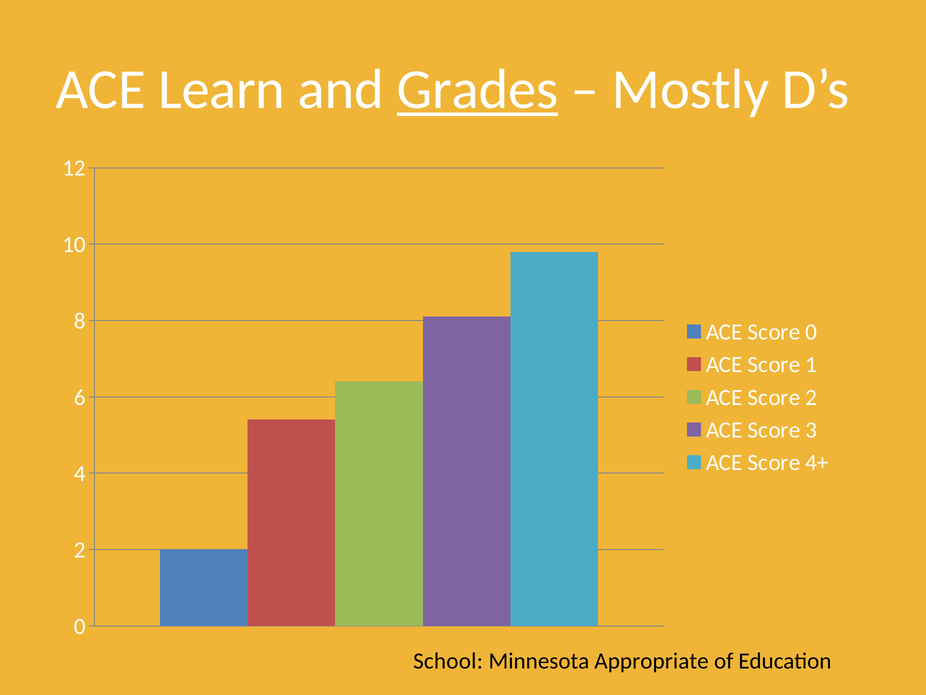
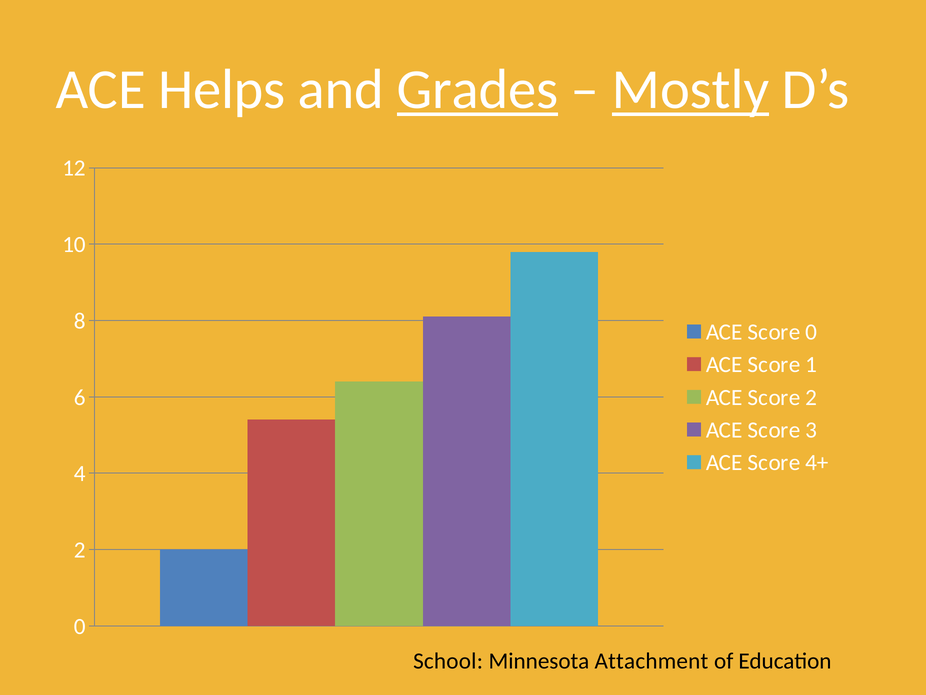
Learn: Learn -> Helps (222, 90)
Mostly underline: none -> present (691, 90)
Appropriate: Appropriate -> Attachment (651, 661)
